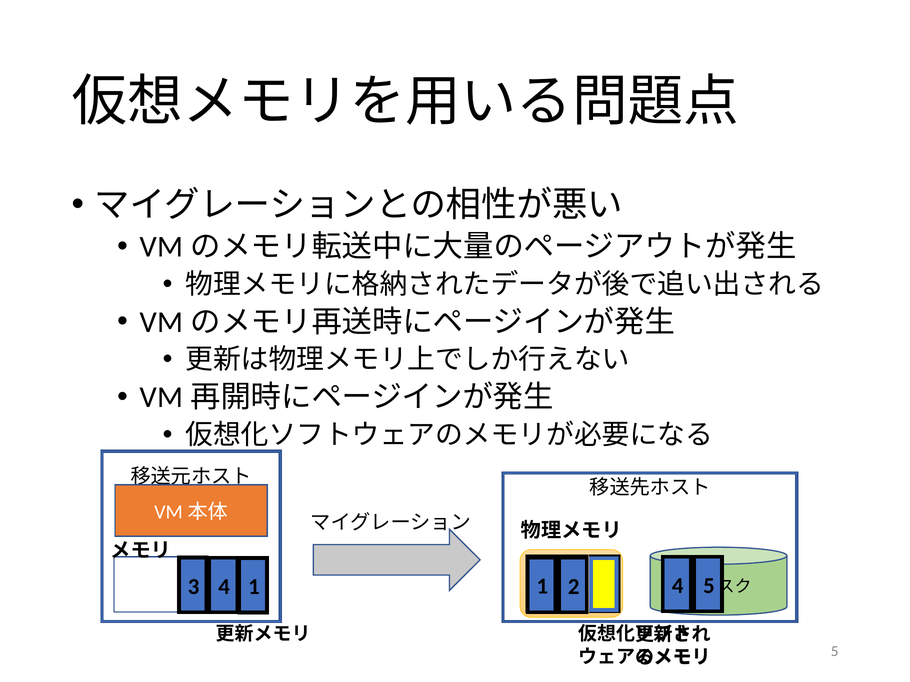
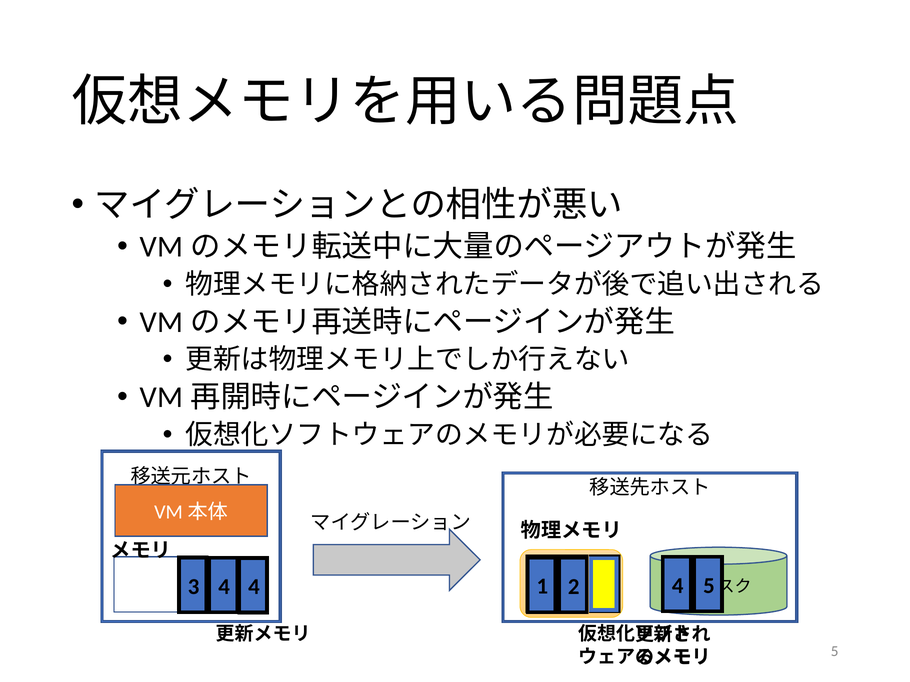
1: 1 -> 4 (254, 587)
